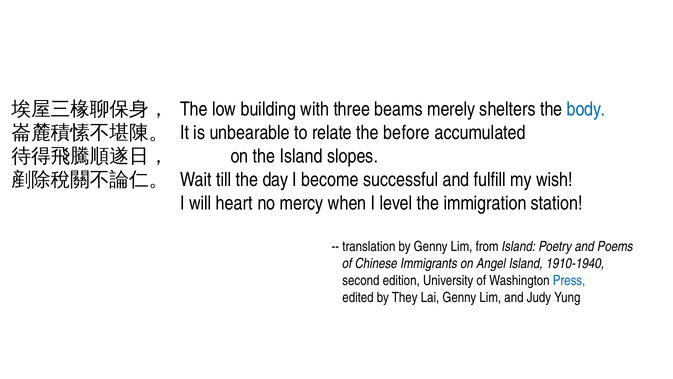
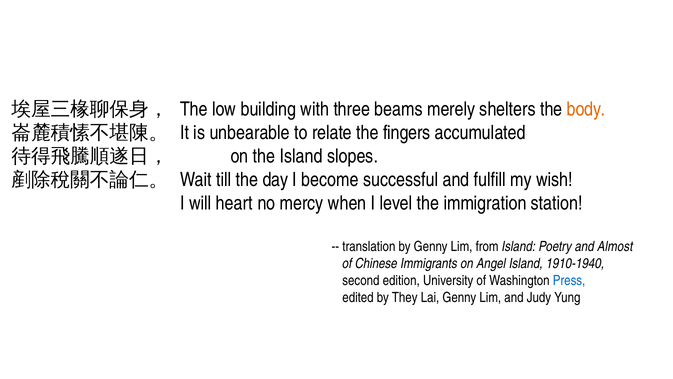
body colour: blue -> orange (586, 109)
before: before -> fingers (407, 132)
Poems: Poems -> Almost (615, 247)
